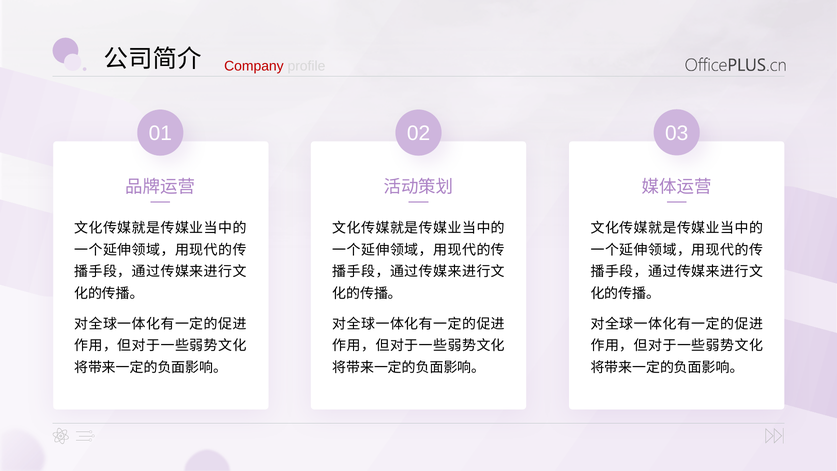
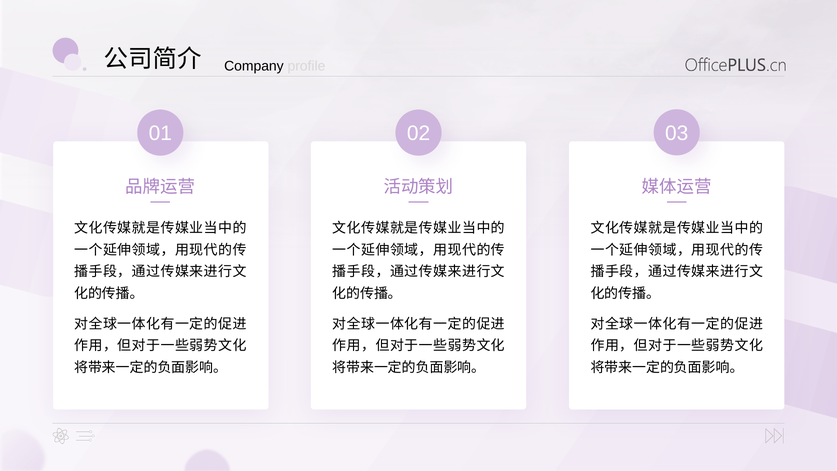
Company colour: red -> black (254, 66)
